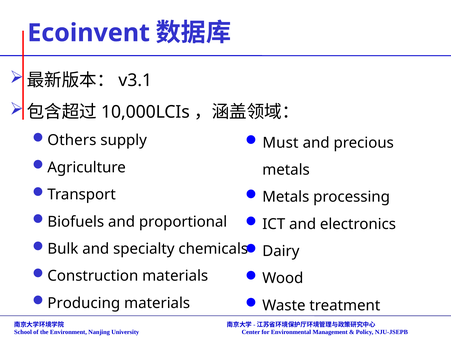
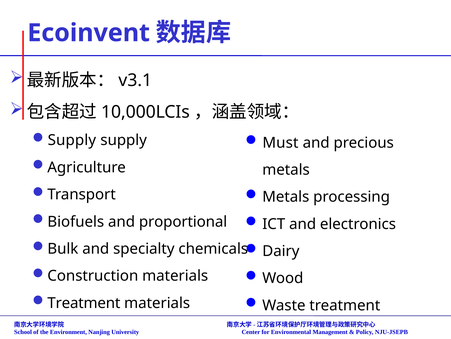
Others: Others -> Supply (72, 140)
Producing: Producing -> Treatment (84, 302)
